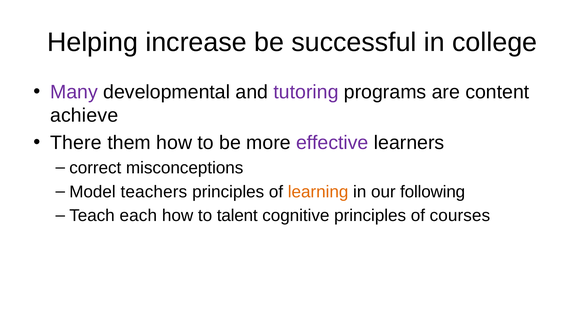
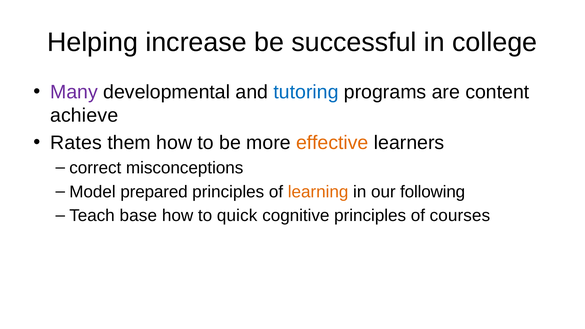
tutoring colour: purple -> blue (306, 92)
There: There -> Rates (76, 143)
effective colour: purple -> orange (332, 143)
teachers: teachers -> prepared (154, 192)
each: each -> base (138, 216)
talent: talent -> quick (237, 216)
